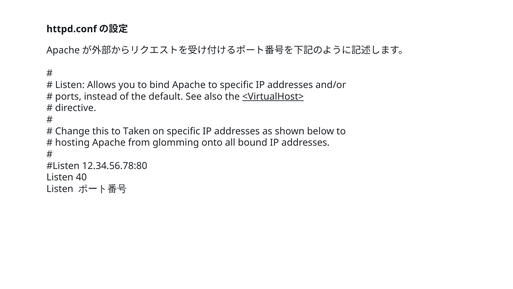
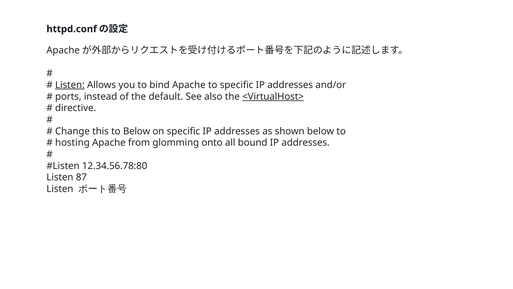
Listen underline: none -> present (70, 85)
to Taken: Taken -> Below (137, 131)
40: 40 -> 87 (81, 177)
